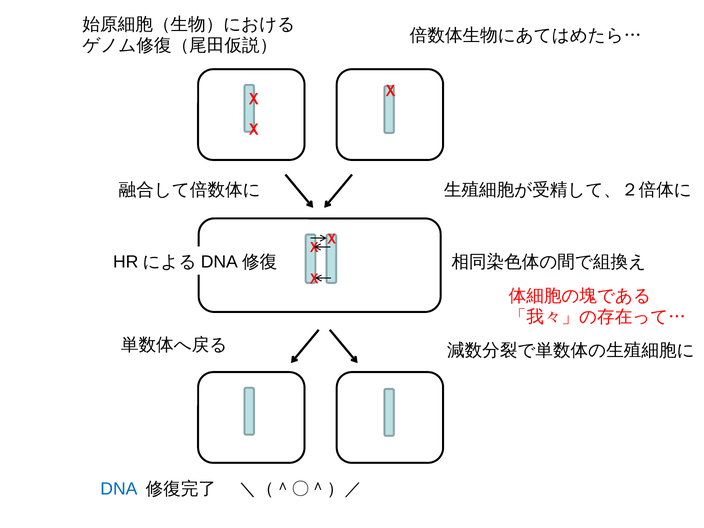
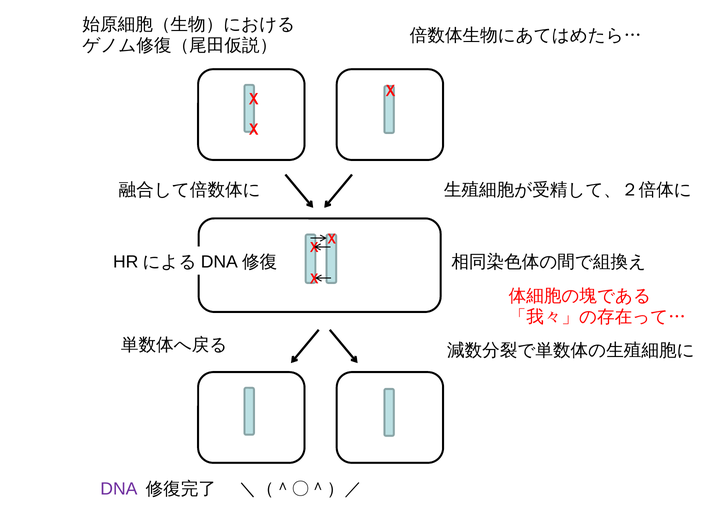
DNA colour: blue -> purple (119, 489)
